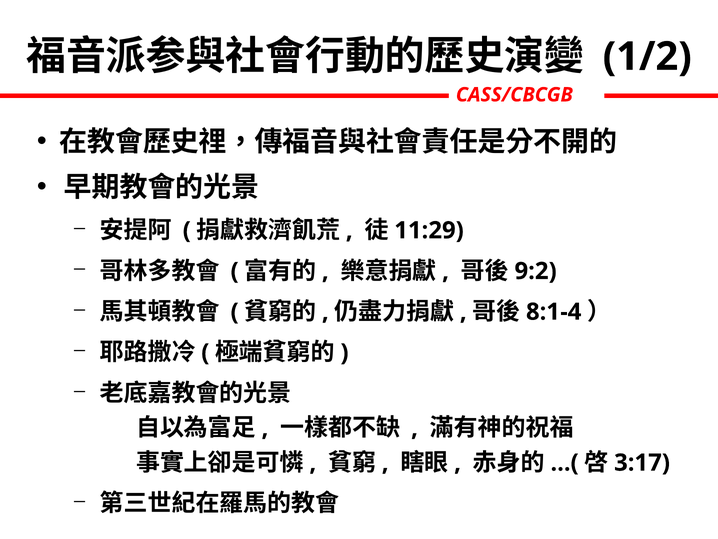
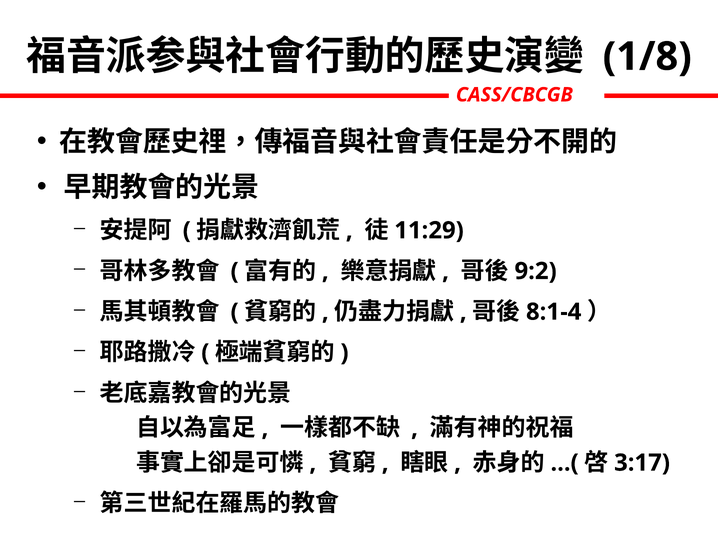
1/2: 1/2 -> 1/8 (647, 57)
